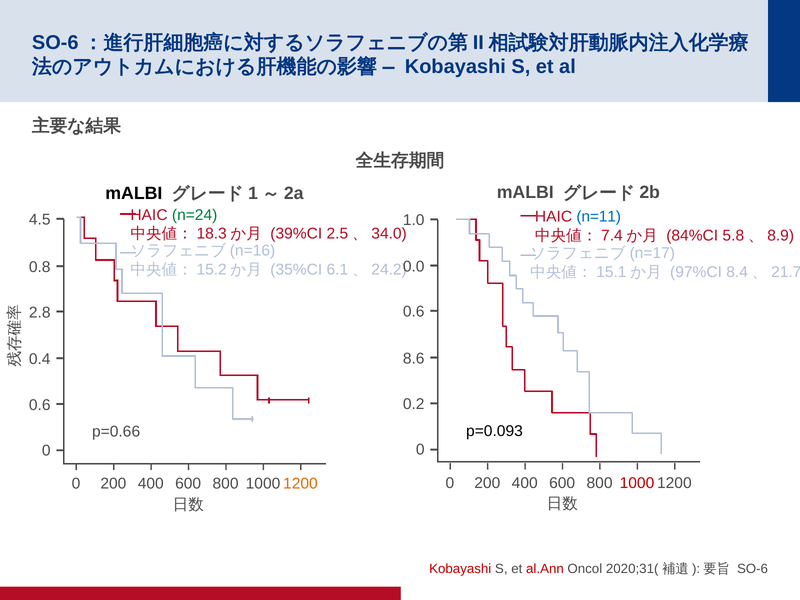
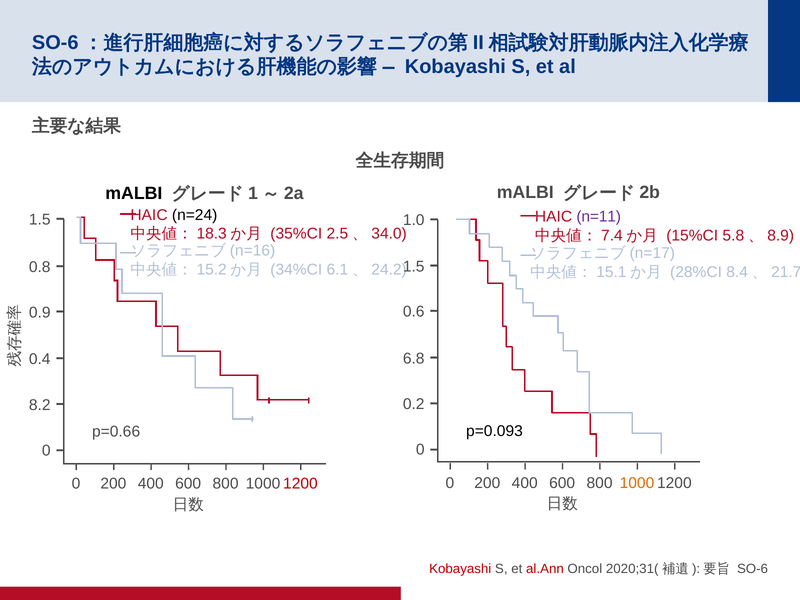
n=24 colour: green -> black (195, 215)
n=11 colour: blue -> purple (599, 217)
4.5: 4.5 -> 1.5 (40, 220)
39%CI: 39%CI -> 35%CI (296, 234)
84%CI: 84%CI -> 15%CI (692, 235)
0.0: 0.0 -> 1.5 (414, 267)
35%CI: 35%CI -> 34%CI (296, 269)
97%CI: 97%CI -> 28%CI (696, 272)
2.8: 2.8 -> 0.9 (40, 312)
8.6: 8.6 -> 6.8 (414, 358)
0.6: 0.6 -> 8.2 (40, 405)
1000 colour: red -> orange (637, 483)
1200 colour: orange -> red (300, 484)
